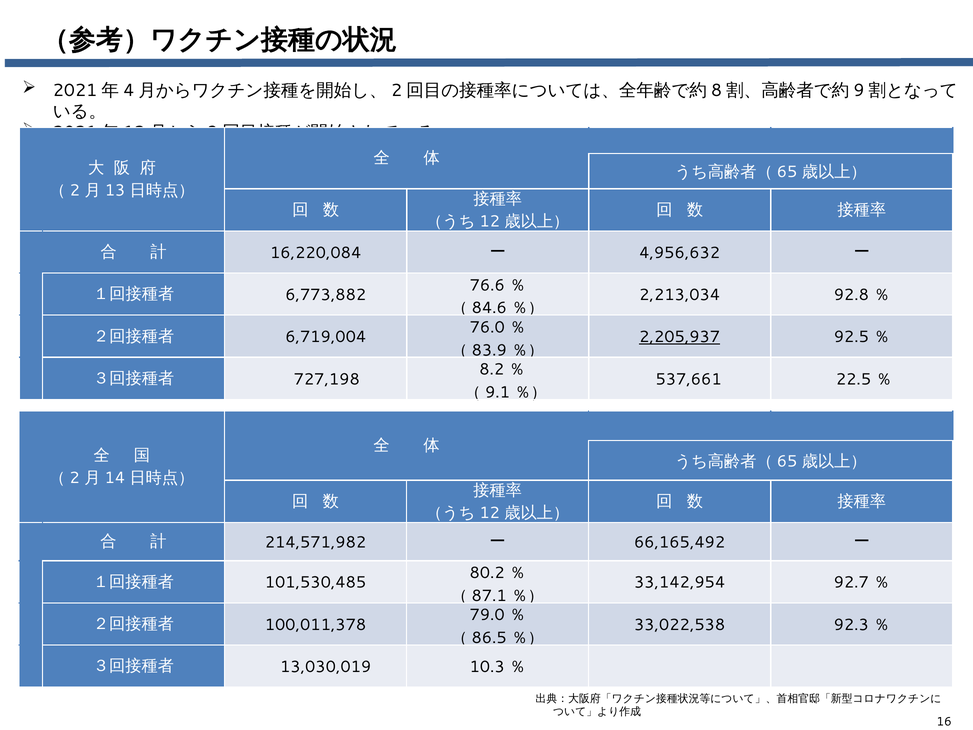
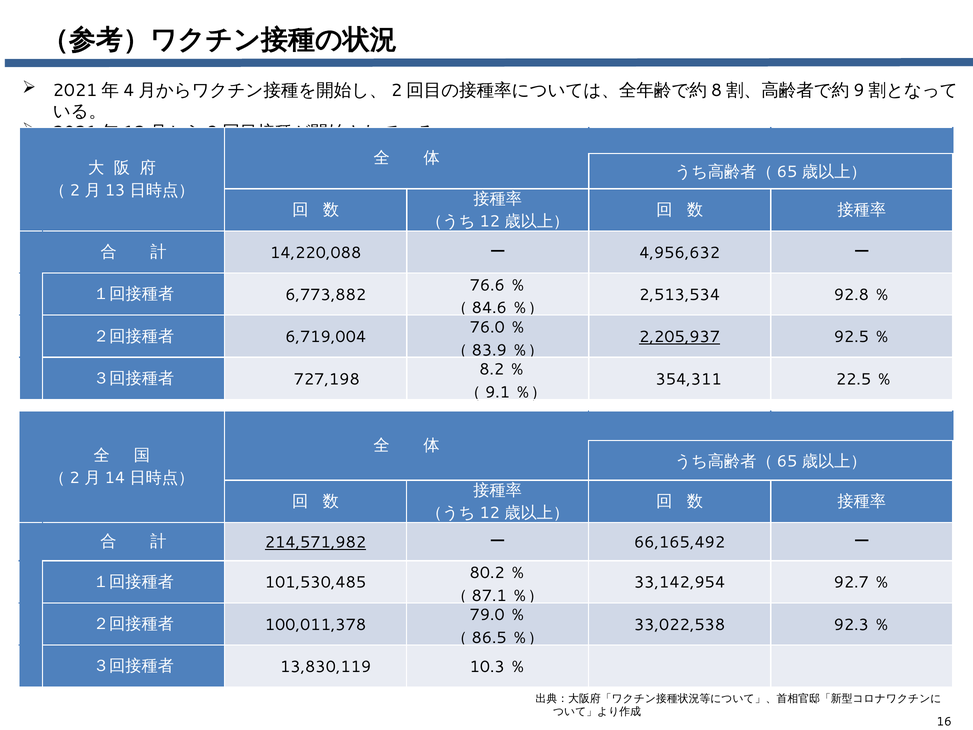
16,220,084: 16,220,084 -> 14,220,088 (316, 253)
2,213,034: 2,213,034 -> 2,513,534 (680, 295)
537,661: 537,661 -> 354,311 (689, 379)
214,571,982 underline: none -> present (315, 542)
13,030,019: 13,030,019 -> 13,830,119 (326, 667)
